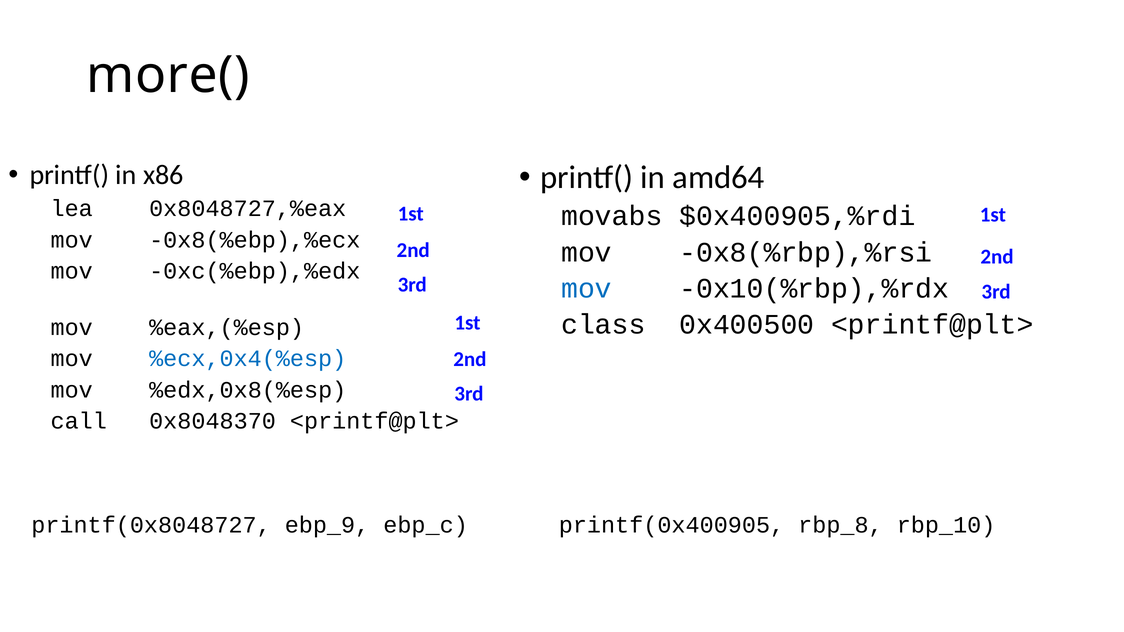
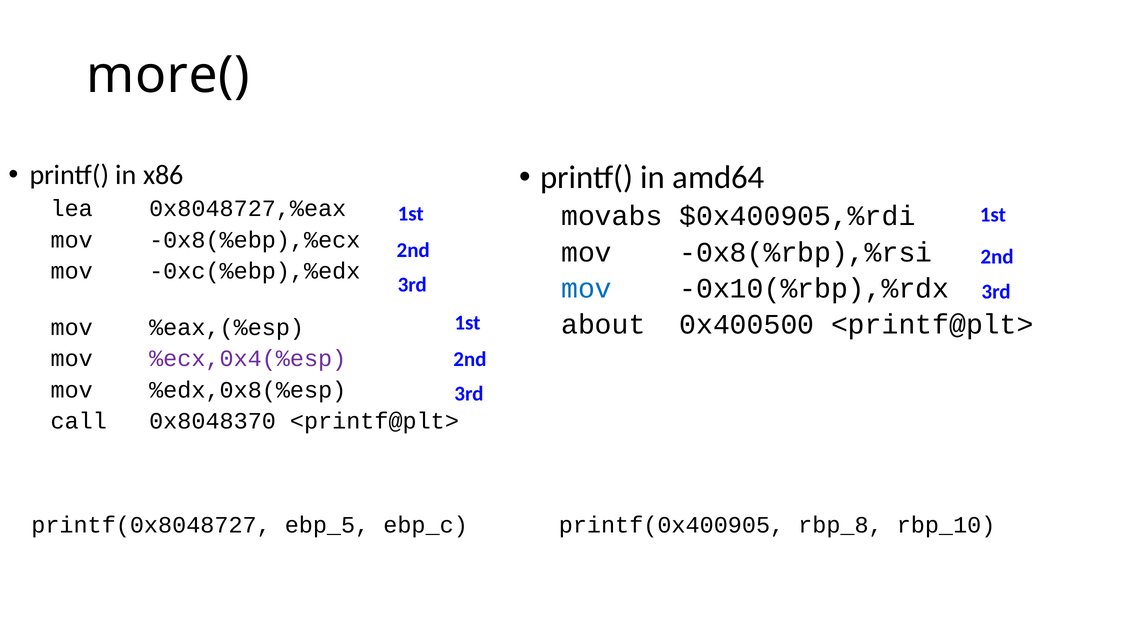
class: class -> about (603, 325)
%ecx,0x4(%esp colour: blue -> purple (248, 359)
ebp_9: ebp_9 -> ebp_5 (327, 525)
